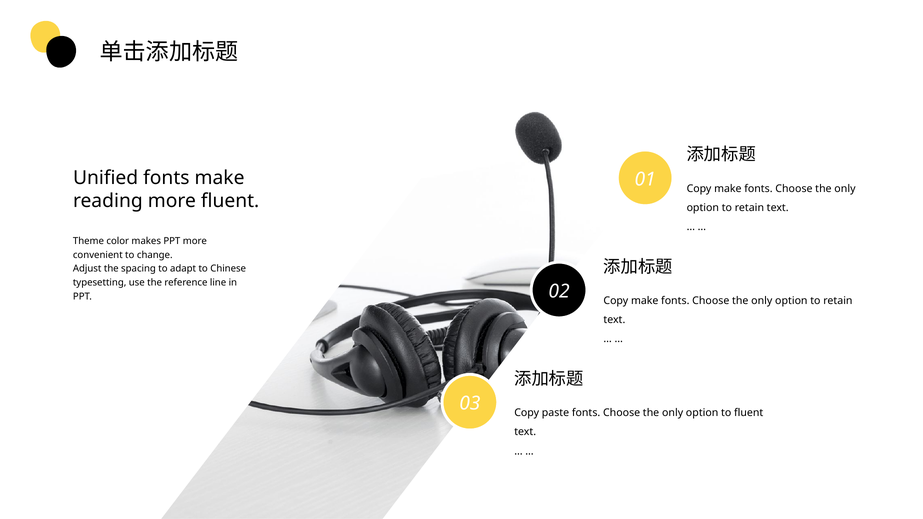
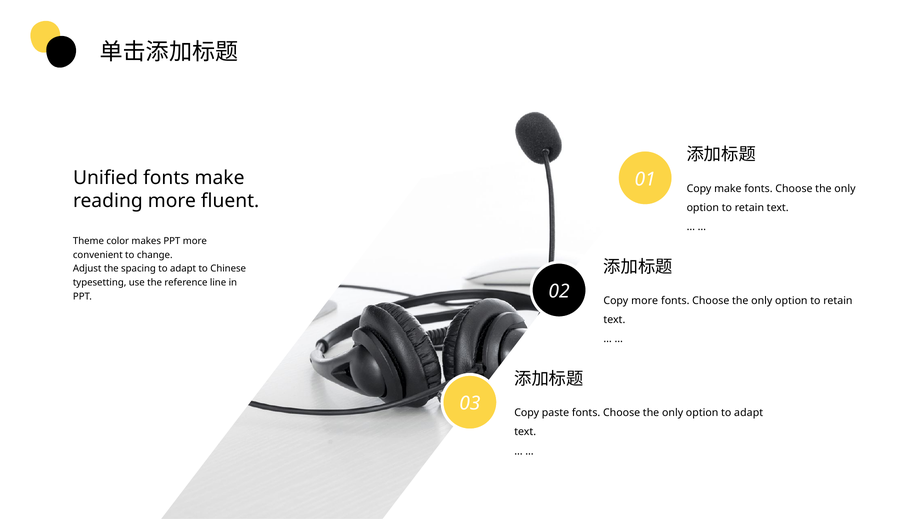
make: make -> more (645, 301)
option to fluent: fluent -> adapt (749, 413)
